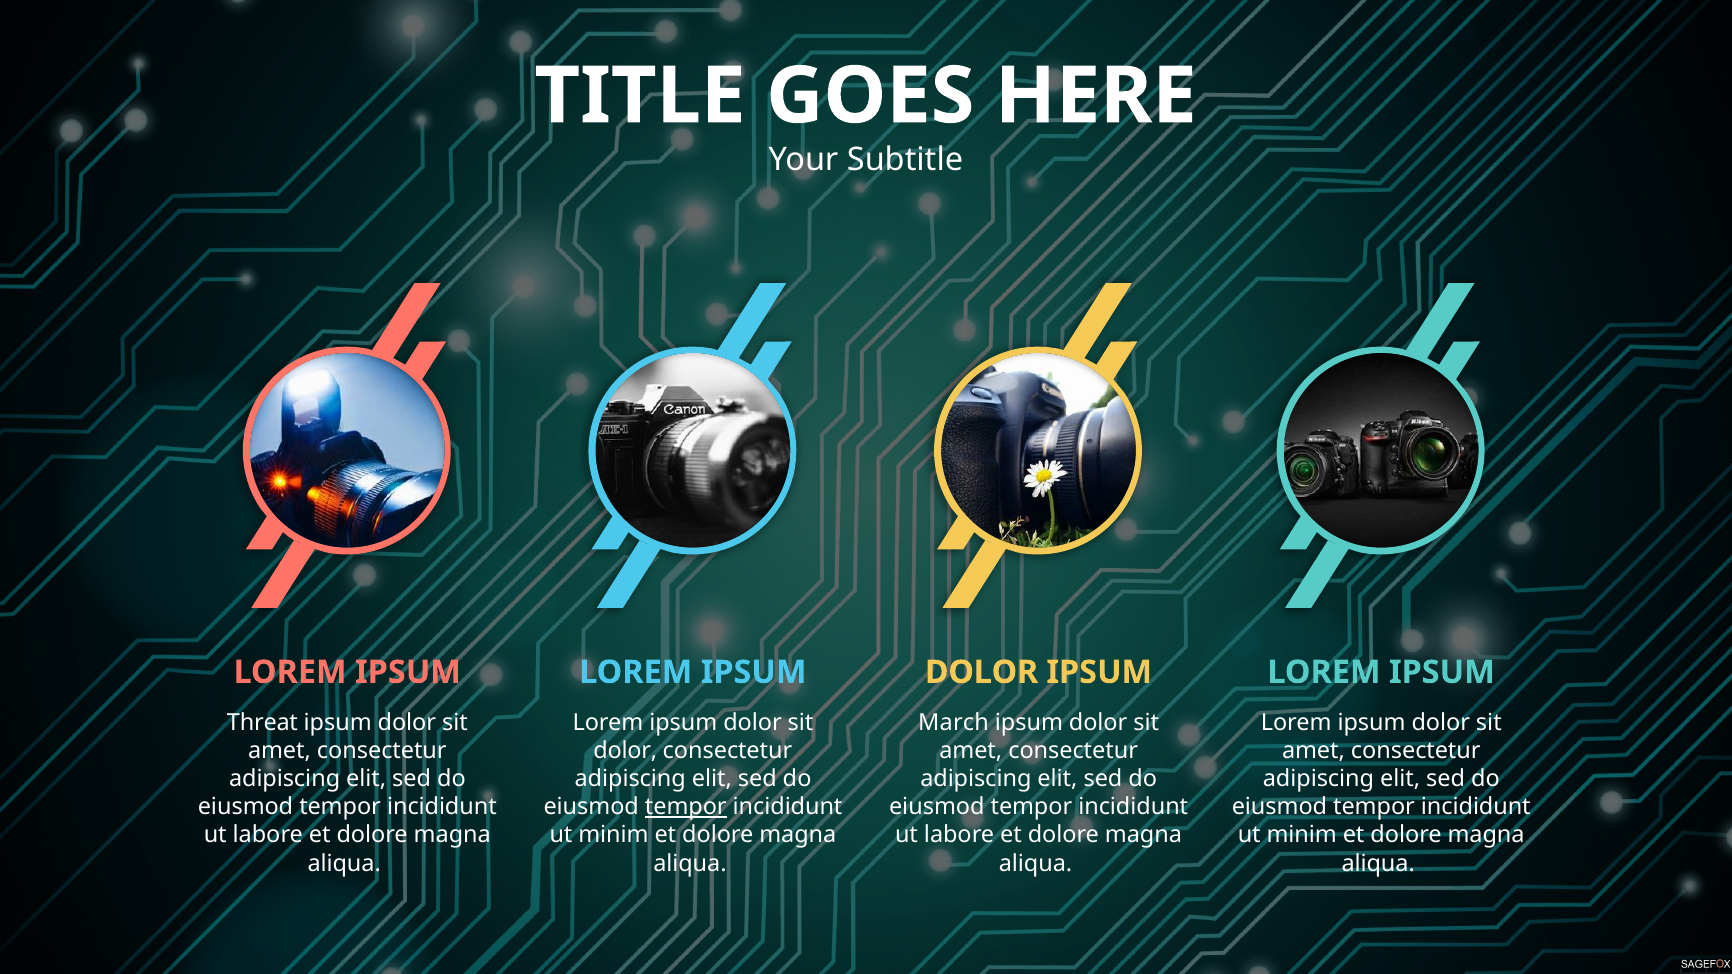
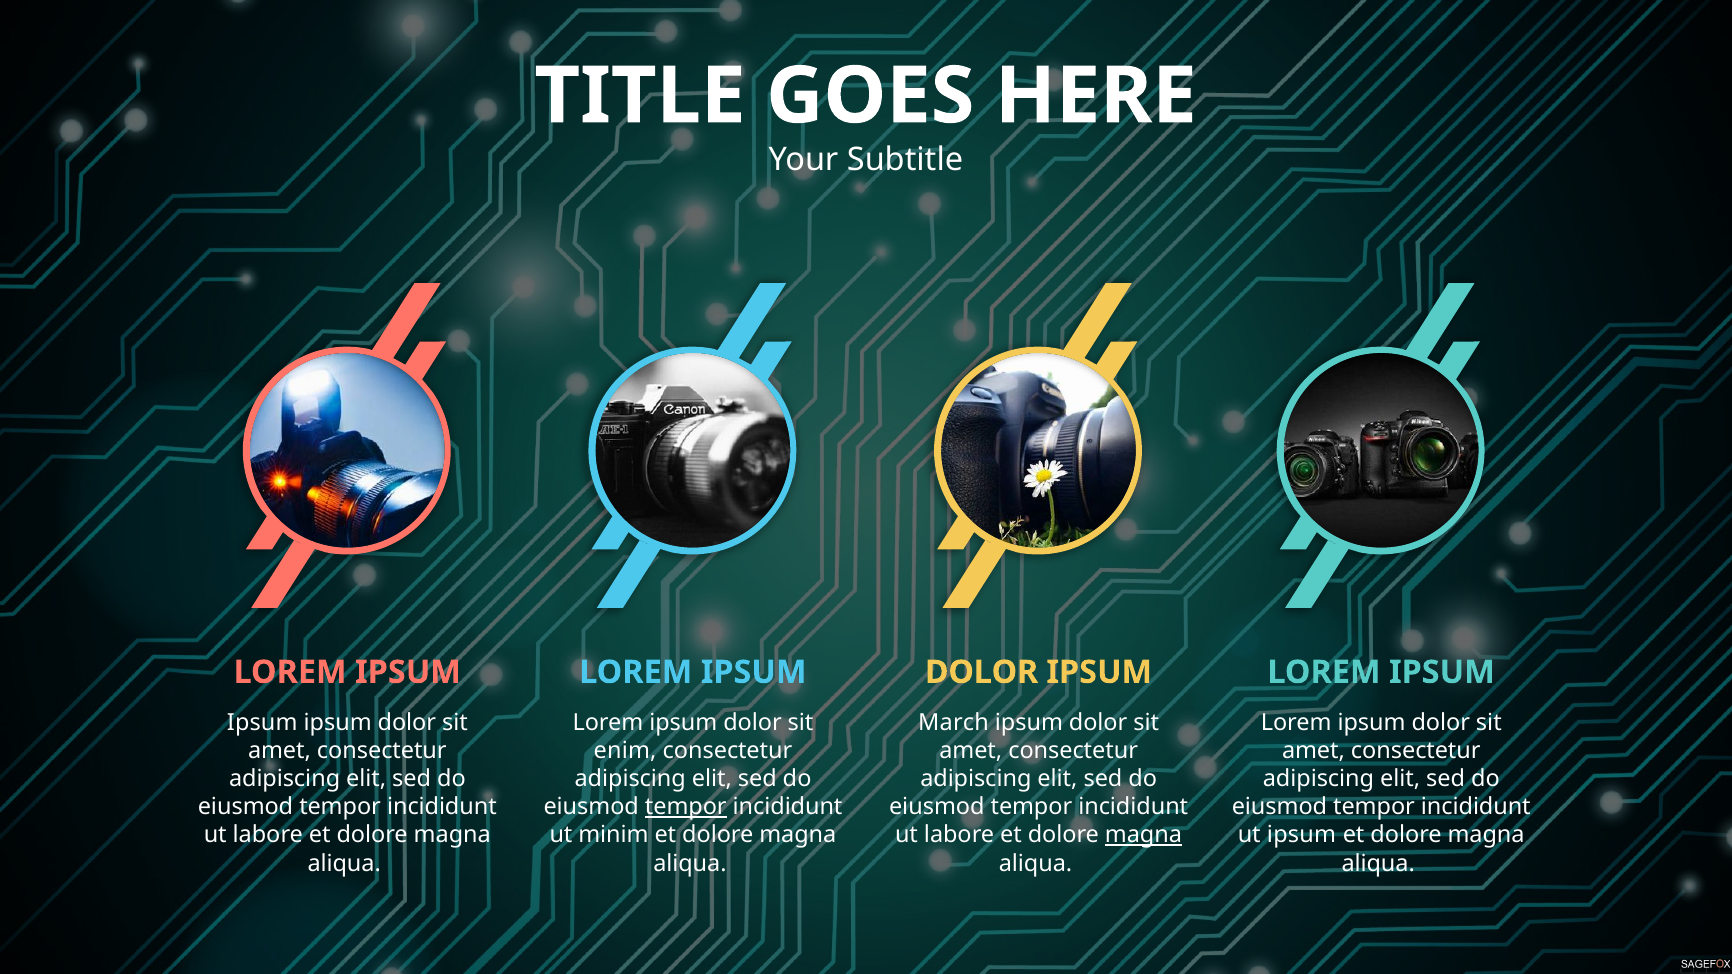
Threat: Threat -> Ipsum (262, 723)
dolor: dolor -> enim (625, 751)
magna underline: none -> present (1143, 835)
minim: minim -> ipsum (1302, 835)
